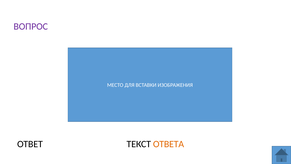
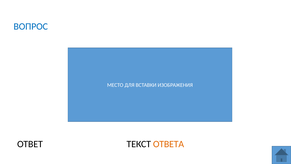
ВОПРОС colour: purple -> blue (31, 26)
